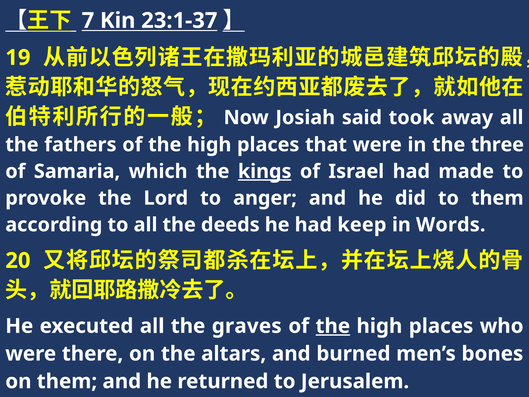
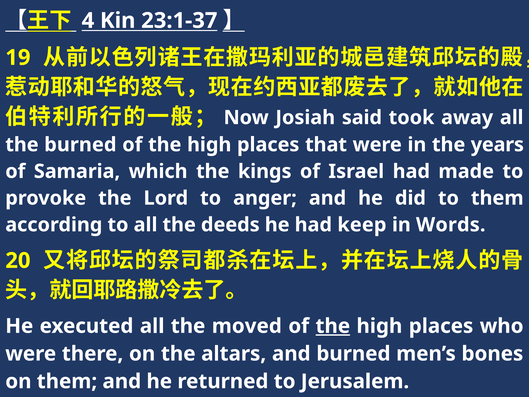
7: 7 -> 4 (88, 21)
the fathers: fathers -> burned (80, 145)
three: three -> years (497, 145)
kings underline: present -> none (265, 171)
graves: graves -> moved (247, 326)
